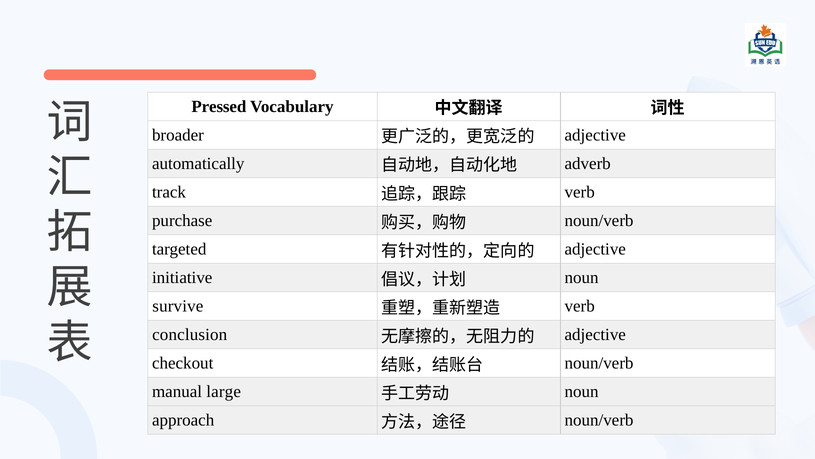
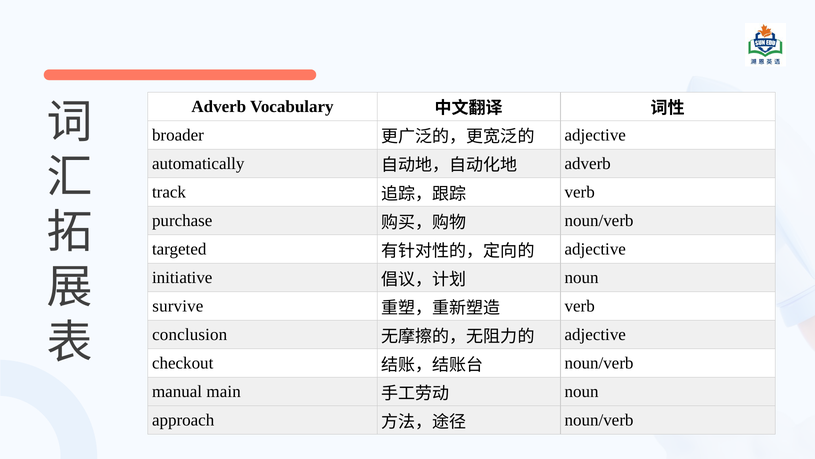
Pressed: Pressed -> Adverb (219, 107)
large: large -> main (224, 391)
